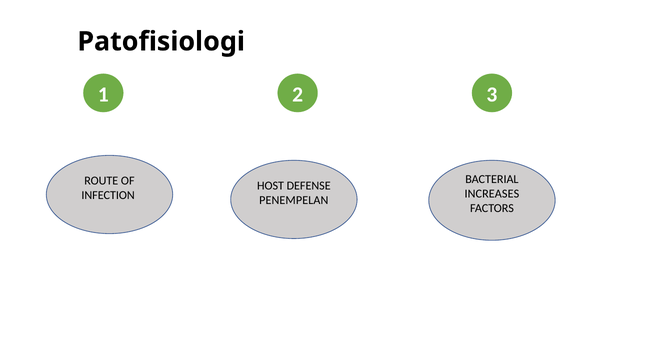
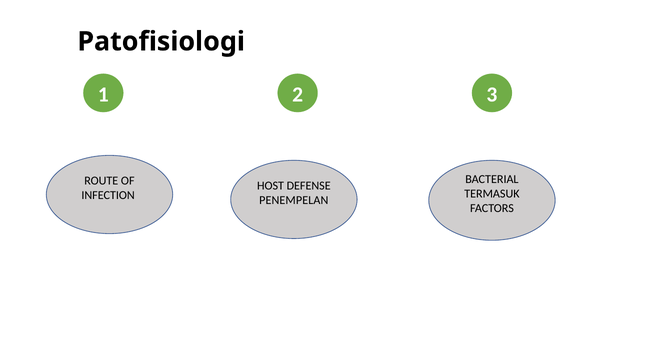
INCREASES: INCREASES -> TERMASUK (492, 194)
